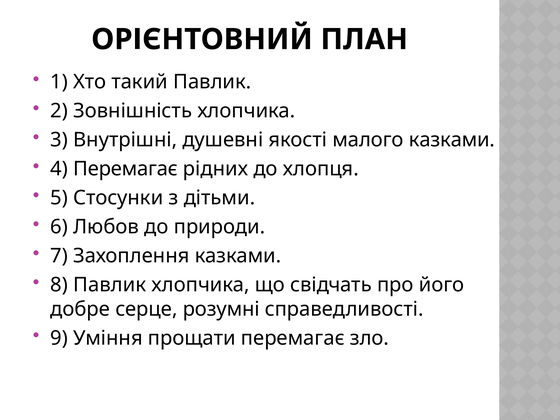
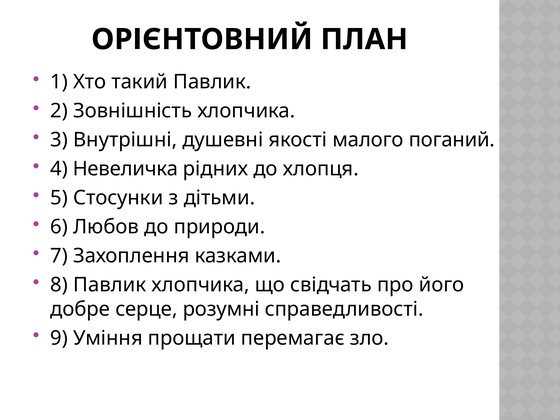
малого казками: казками -> поганий (452, 140)
4 Перемагає: Перемагає -> Невеличка (126, 169)
